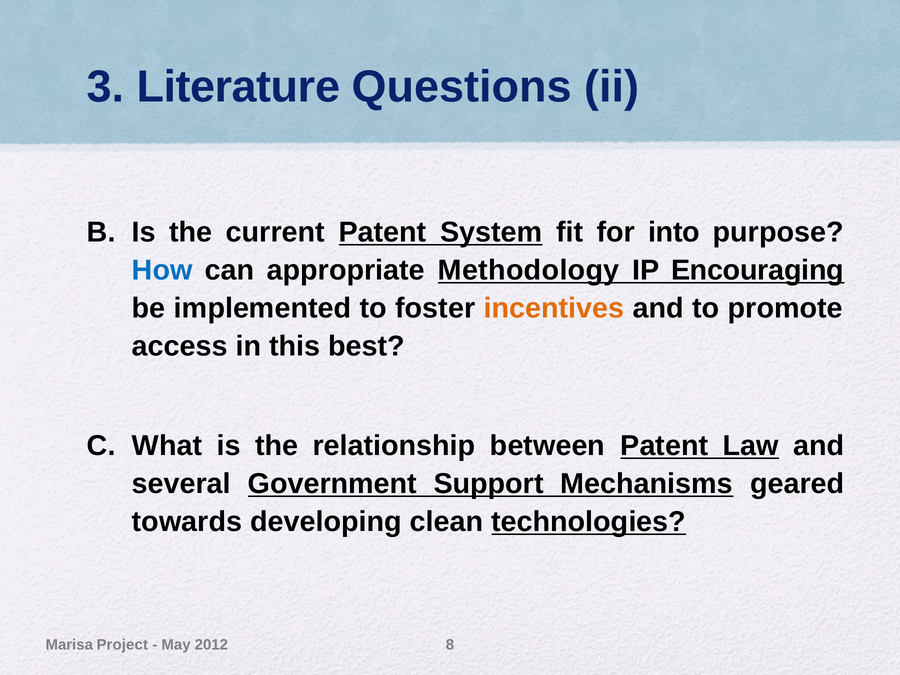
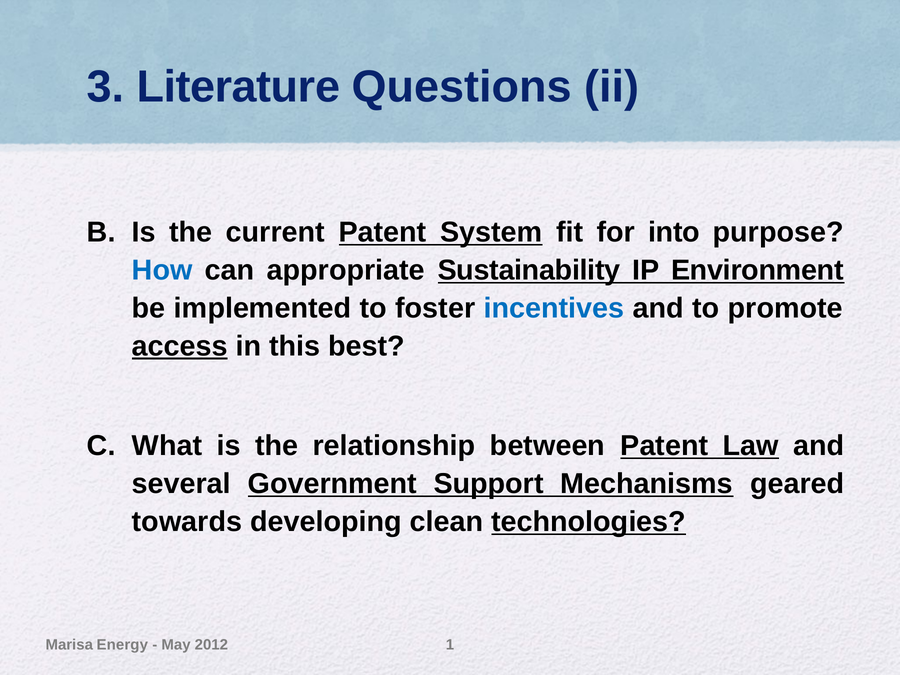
Methodology: Methodology -> Sustainability (529, 270)
Encouraging: Encouraging -> Environment (757, 270)
incentives colour: orange -> blue (554, 308)
access underline: none -> present (180, 346)
Project: Project -> Energy (122, 645)
8: 8 -> 1 (450, 645)
